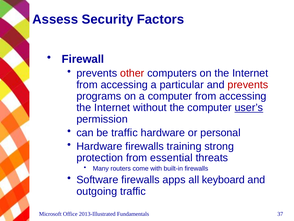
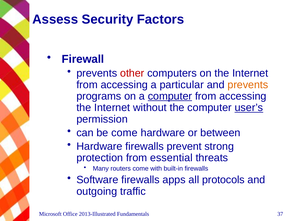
prevents colour: red -> orange (248, 85)
computer underline: none -> present (170, 96)
be traffic: traffic -> come (124, 132)
personal: personal -> between (220, 132)
training: training -> prevent (184, 146)
keyboard: keyboard -> protocols (223, 179)
